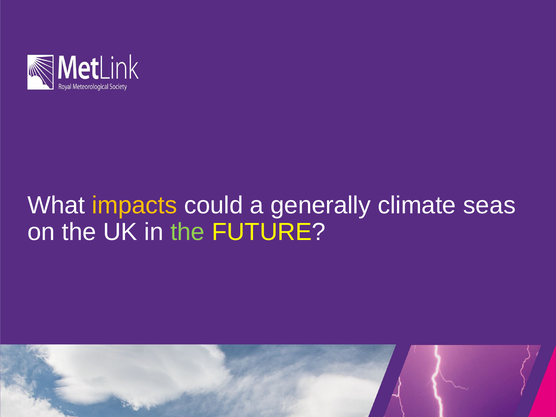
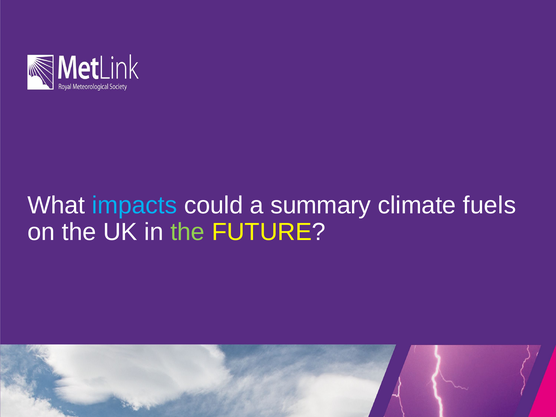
impacts colour: yellow -> light blue (135, 205)
generally: generally -> summary (321, 205)
seas: seas -> fuels (489, 205)
